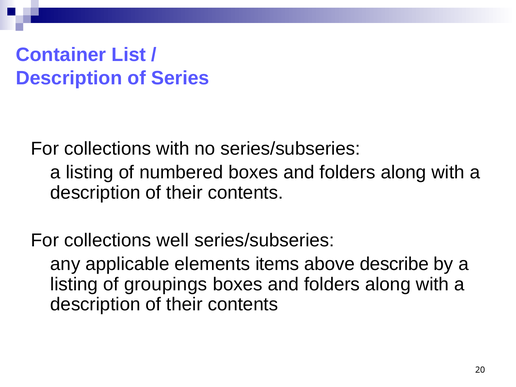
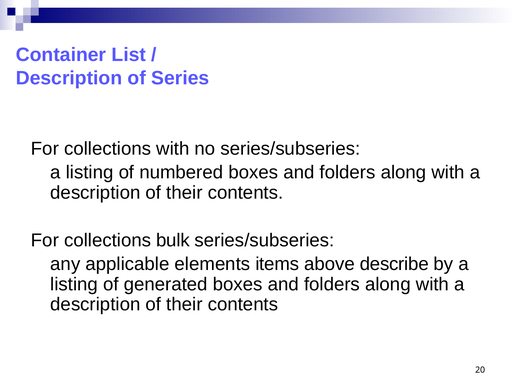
well: well -> bulk (173, 240)
groupings: groupings -> generated (166, 284)
